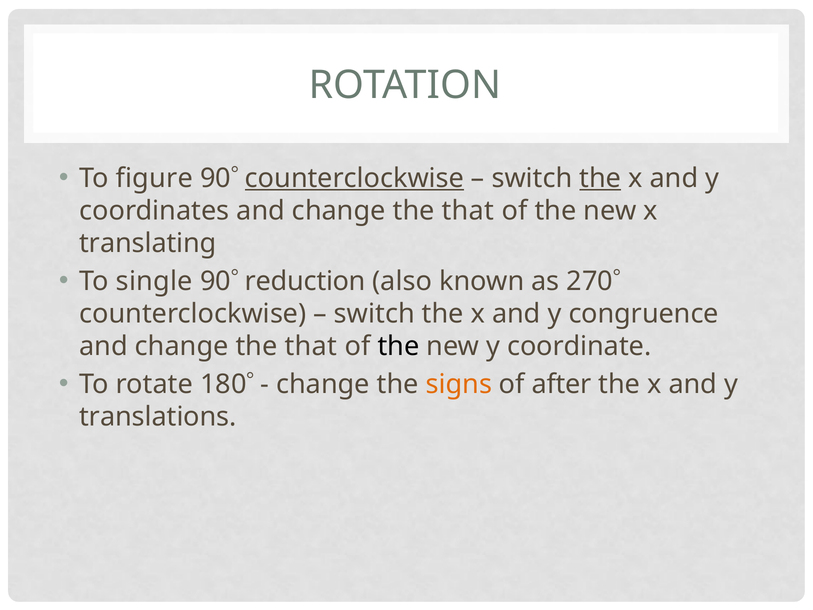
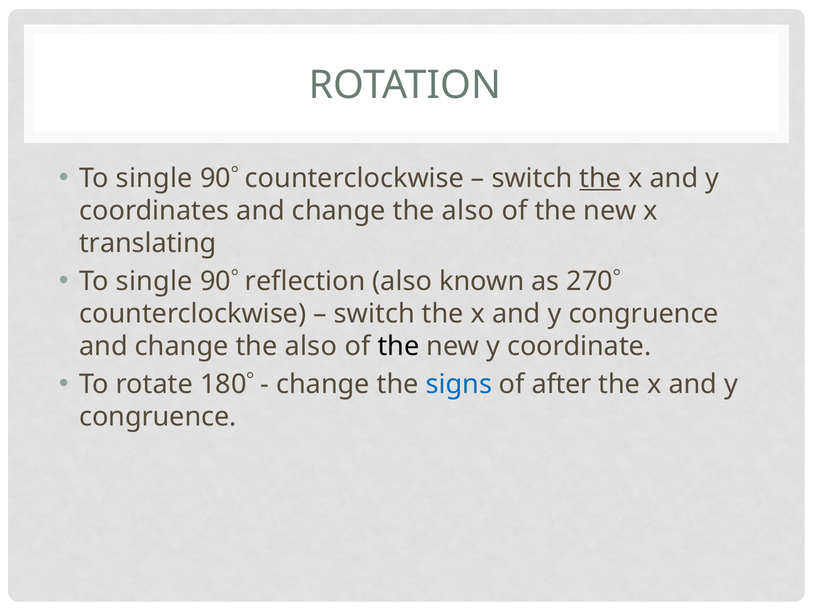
figure: figure -> single (154, 178)
counterclockwise underline: present -> none (354, 178)
that: that -> also (468, 211)
reduction: reduction -> reflection (305, 281)
that: that -> also (311, 346)
signs colour: orange -> blue (459, 384)
translations: translations -> congruence (158, 417)
